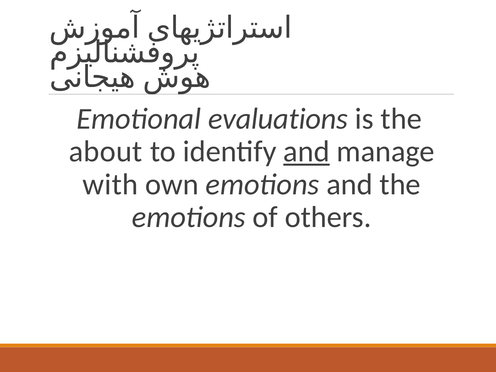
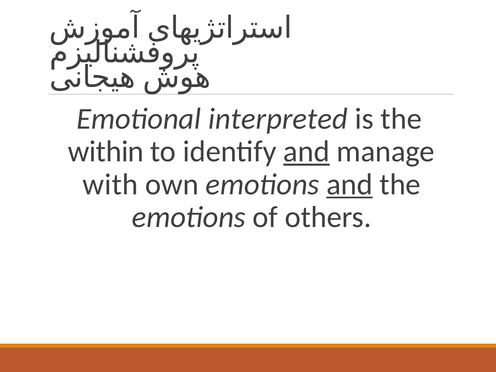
evaluations: evaluations -> interpreted (278, 119)
about: about -> within (106, 152)
and underline: none -> present (350, 184)
